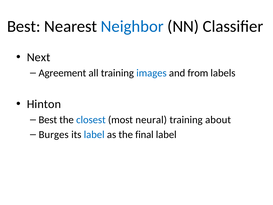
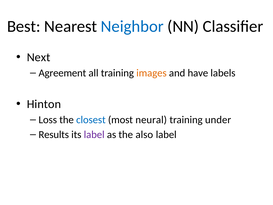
images colour: blue -> orange (151, 73)
from: from -> have (198, 73)
Best: Best -> Loss (48, 120)
about: about -> under (218, 120)
Burges: Burges -> Results (54, 134)
label colour: blue -> purple (94, 134)
final: final -> also (144, 134)
